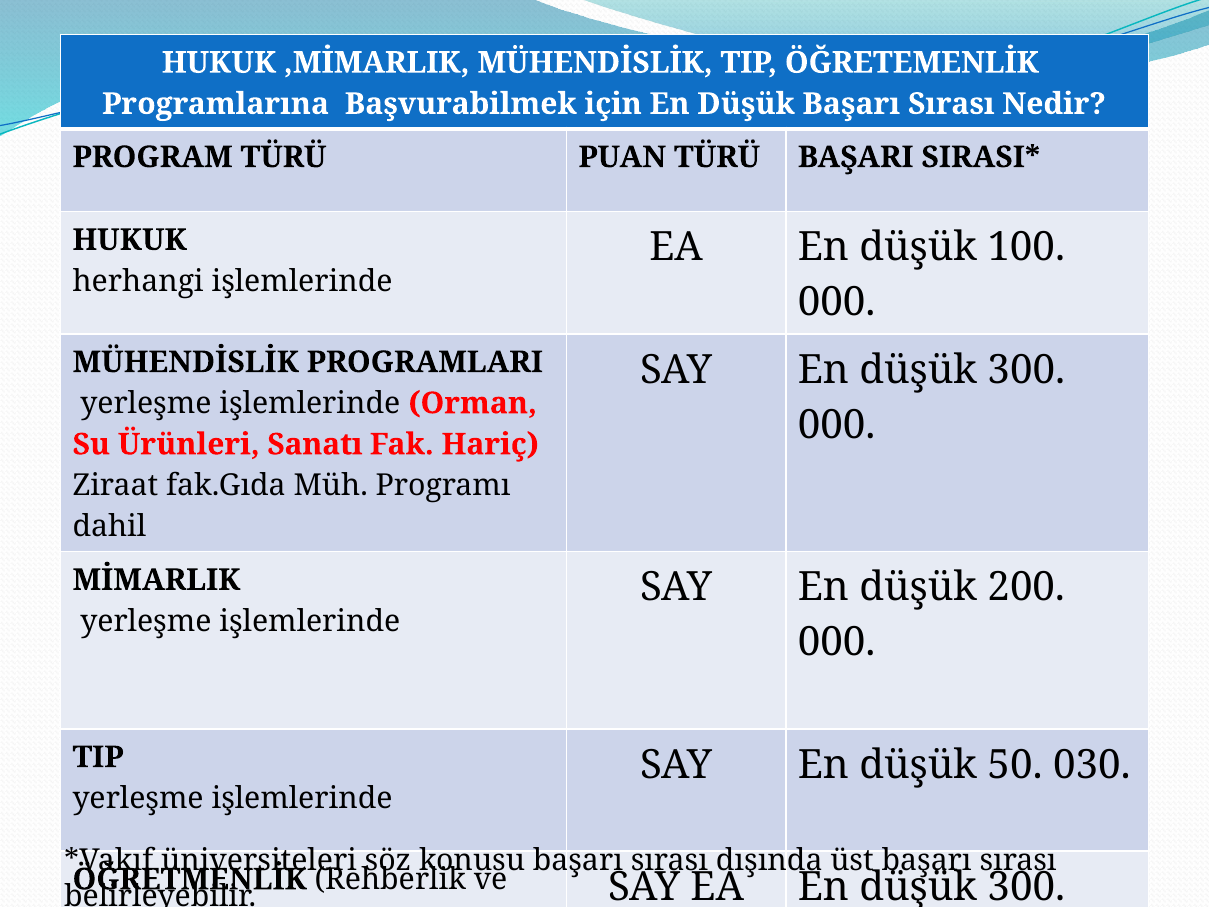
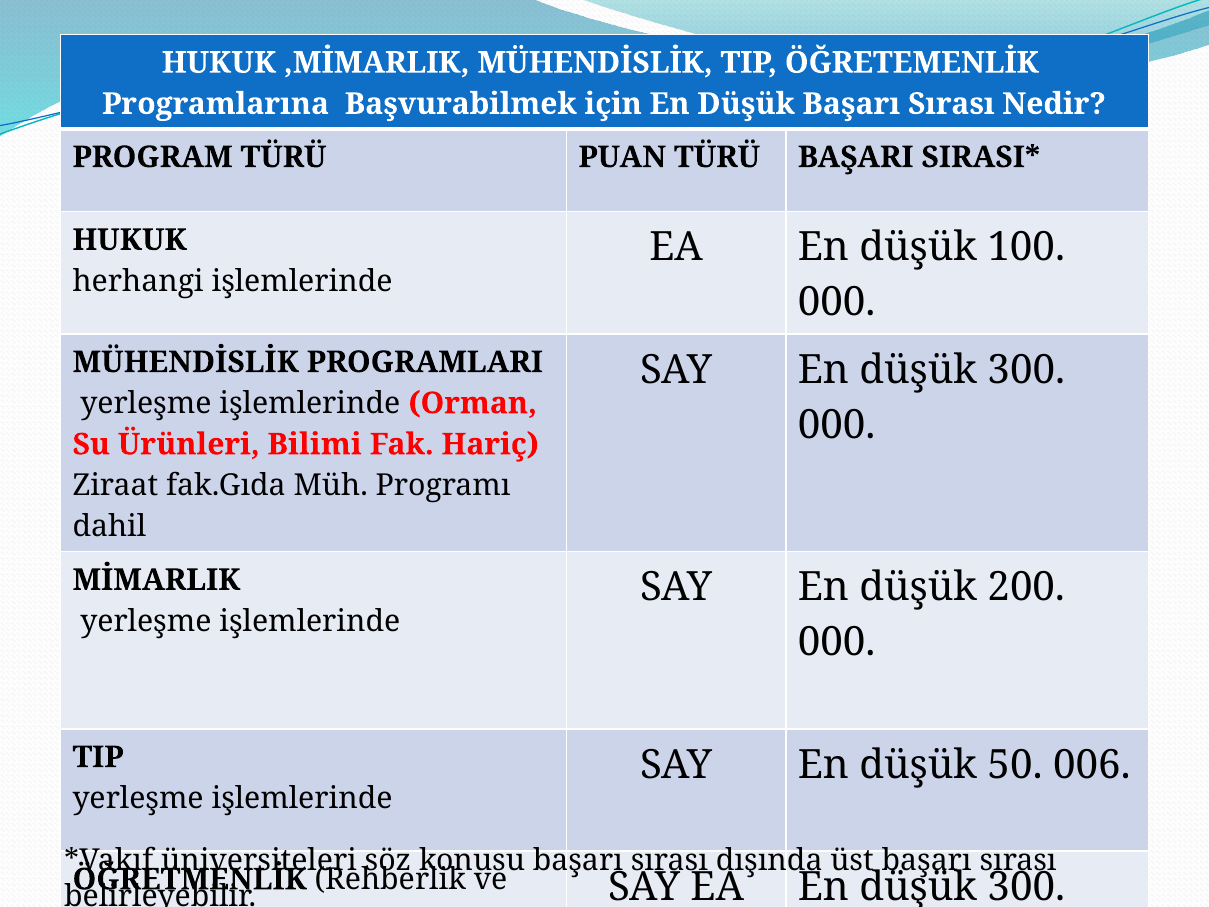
Sanatı: Sanatı -> Bilimi (315, 444)
030: 030 -> 006 (1092, 765)
